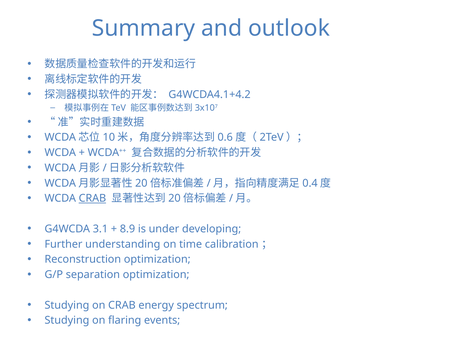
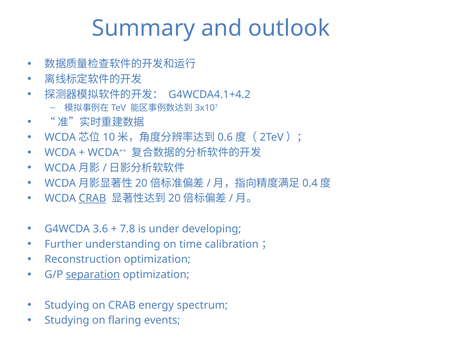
3.1: 3.1 -> 3.6 (100, 229)
8.9: 8.9 -> 7.8 (128, 229)
separation underline: none -> present (93, 274)
